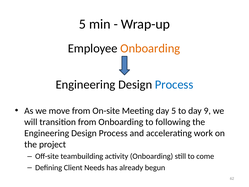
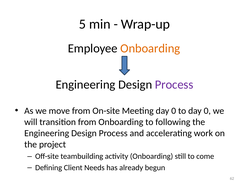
Process colour: blue -> purple (174, 84)
Meeting day 5: 5 -> 0 (174, 111)
to day 9: 9 -> 0 (207, 111)
